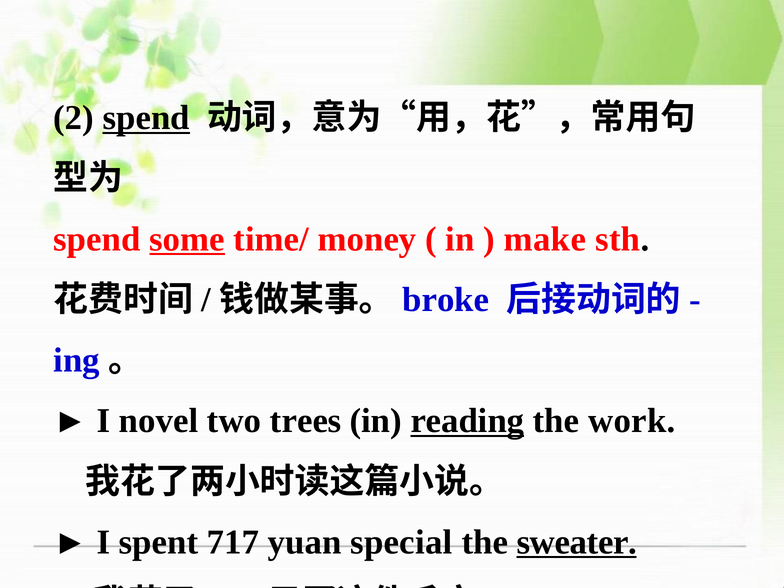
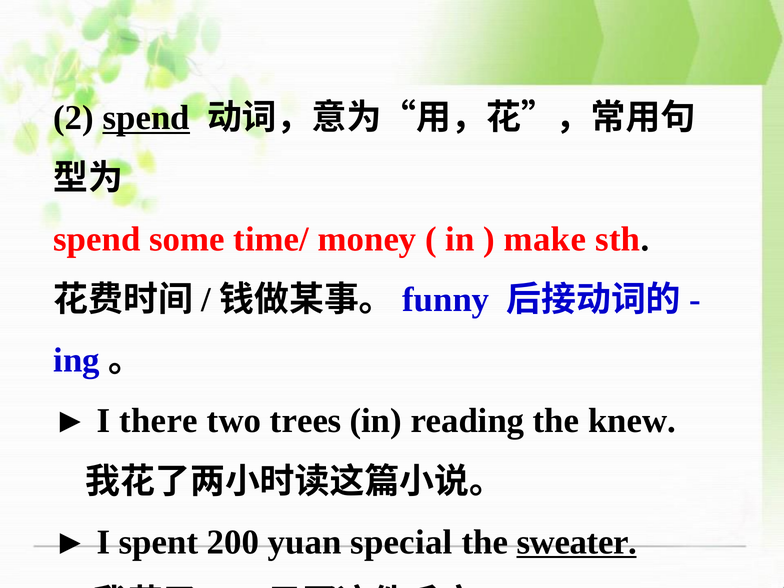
some underline: present -> none (187, 239)
broke: broke -> funny (446, 300)
novel: novel -> there (158, 421)
reading underline: present -> none (467, 421)
work: work -> knew (632, 421)
717: 717 -> 200 (233, 542)
